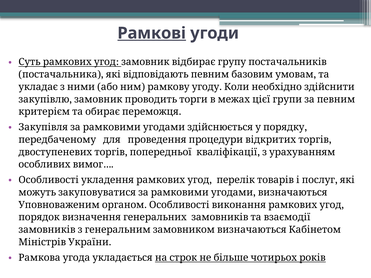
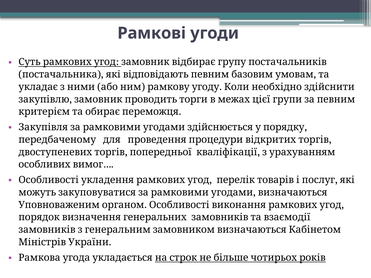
Рамкові underline: present -> none (152, 33)
